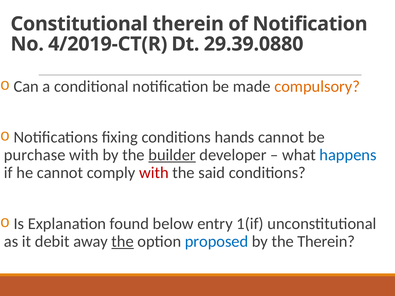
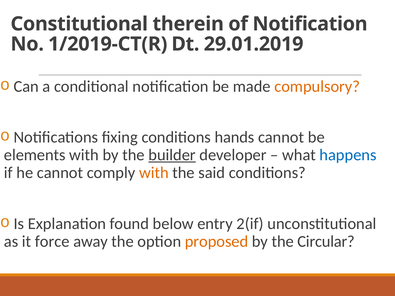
4/2019-CT(R: 4/2019-CT(R -> 1/2019-CT(R (108, 44)
29.39.0880: 29.39.0880 -> 29.01.2019 (254, 44)
purchase: purchase -> elements (35, 155)
with colour: red -> orange (154, 173)
1(if: 1(if -> 2(if (250, 224)
debit: debit -> force (52, 242)
the underline: present -> none (123, 242)
proposed colour: blue -> orange (217, 242)
the Therein: Therein -> Circular (326, 242)
